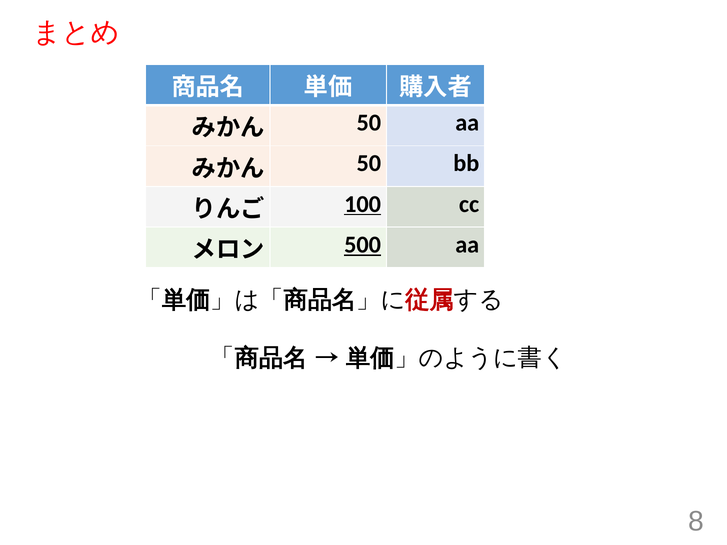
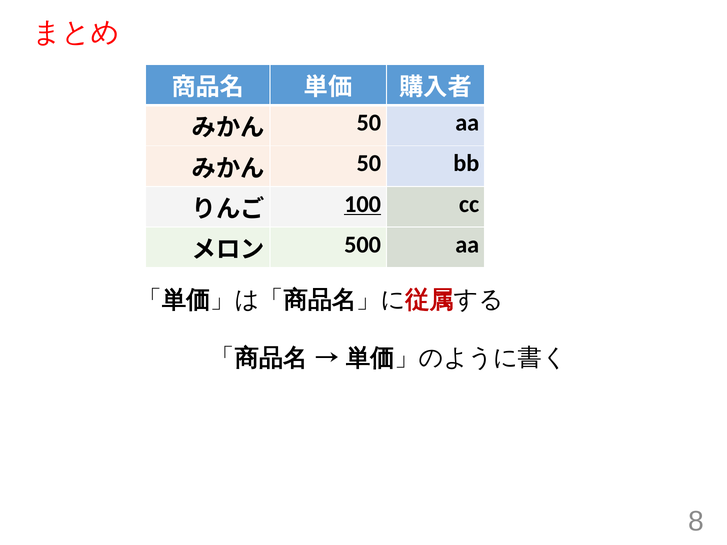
500 underline: present -> none (363, 245)
